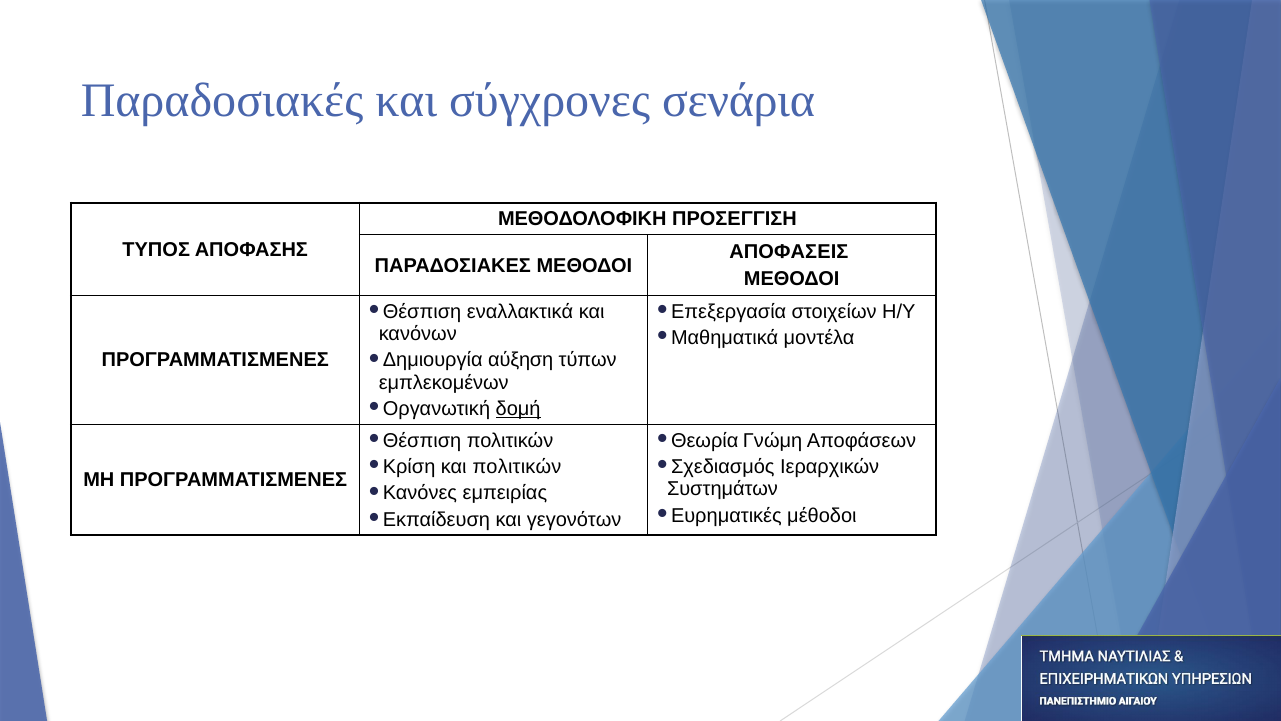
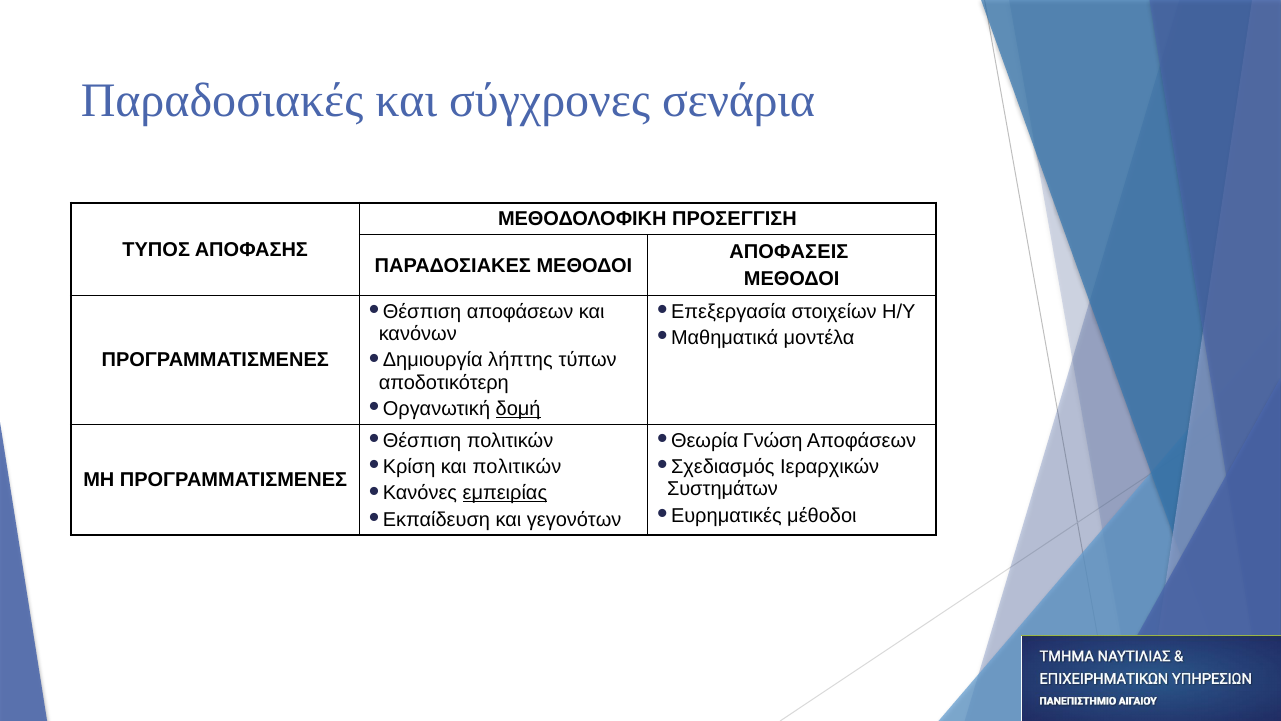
εναλλακτικά: εναλλακτικά -> αποφάσεων (520, 312)
αύξηση: αύξηση -> λήπτης (521, 360)
εμπλεκομένων: εμπλεκομένων -> αποδοτικότερη (444, 382)
Γνώμη: Γνώμη -> Γνώση (773, 440)
εμπειρίας underline: none -> present (505, 493)
